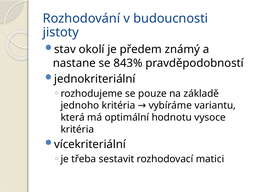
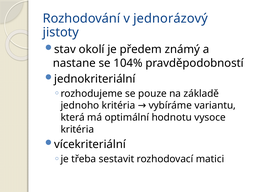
budoucnosti: budoucnosti -> jednorázový (171, 18)
843%: 843% -> 104% (128, 63)
